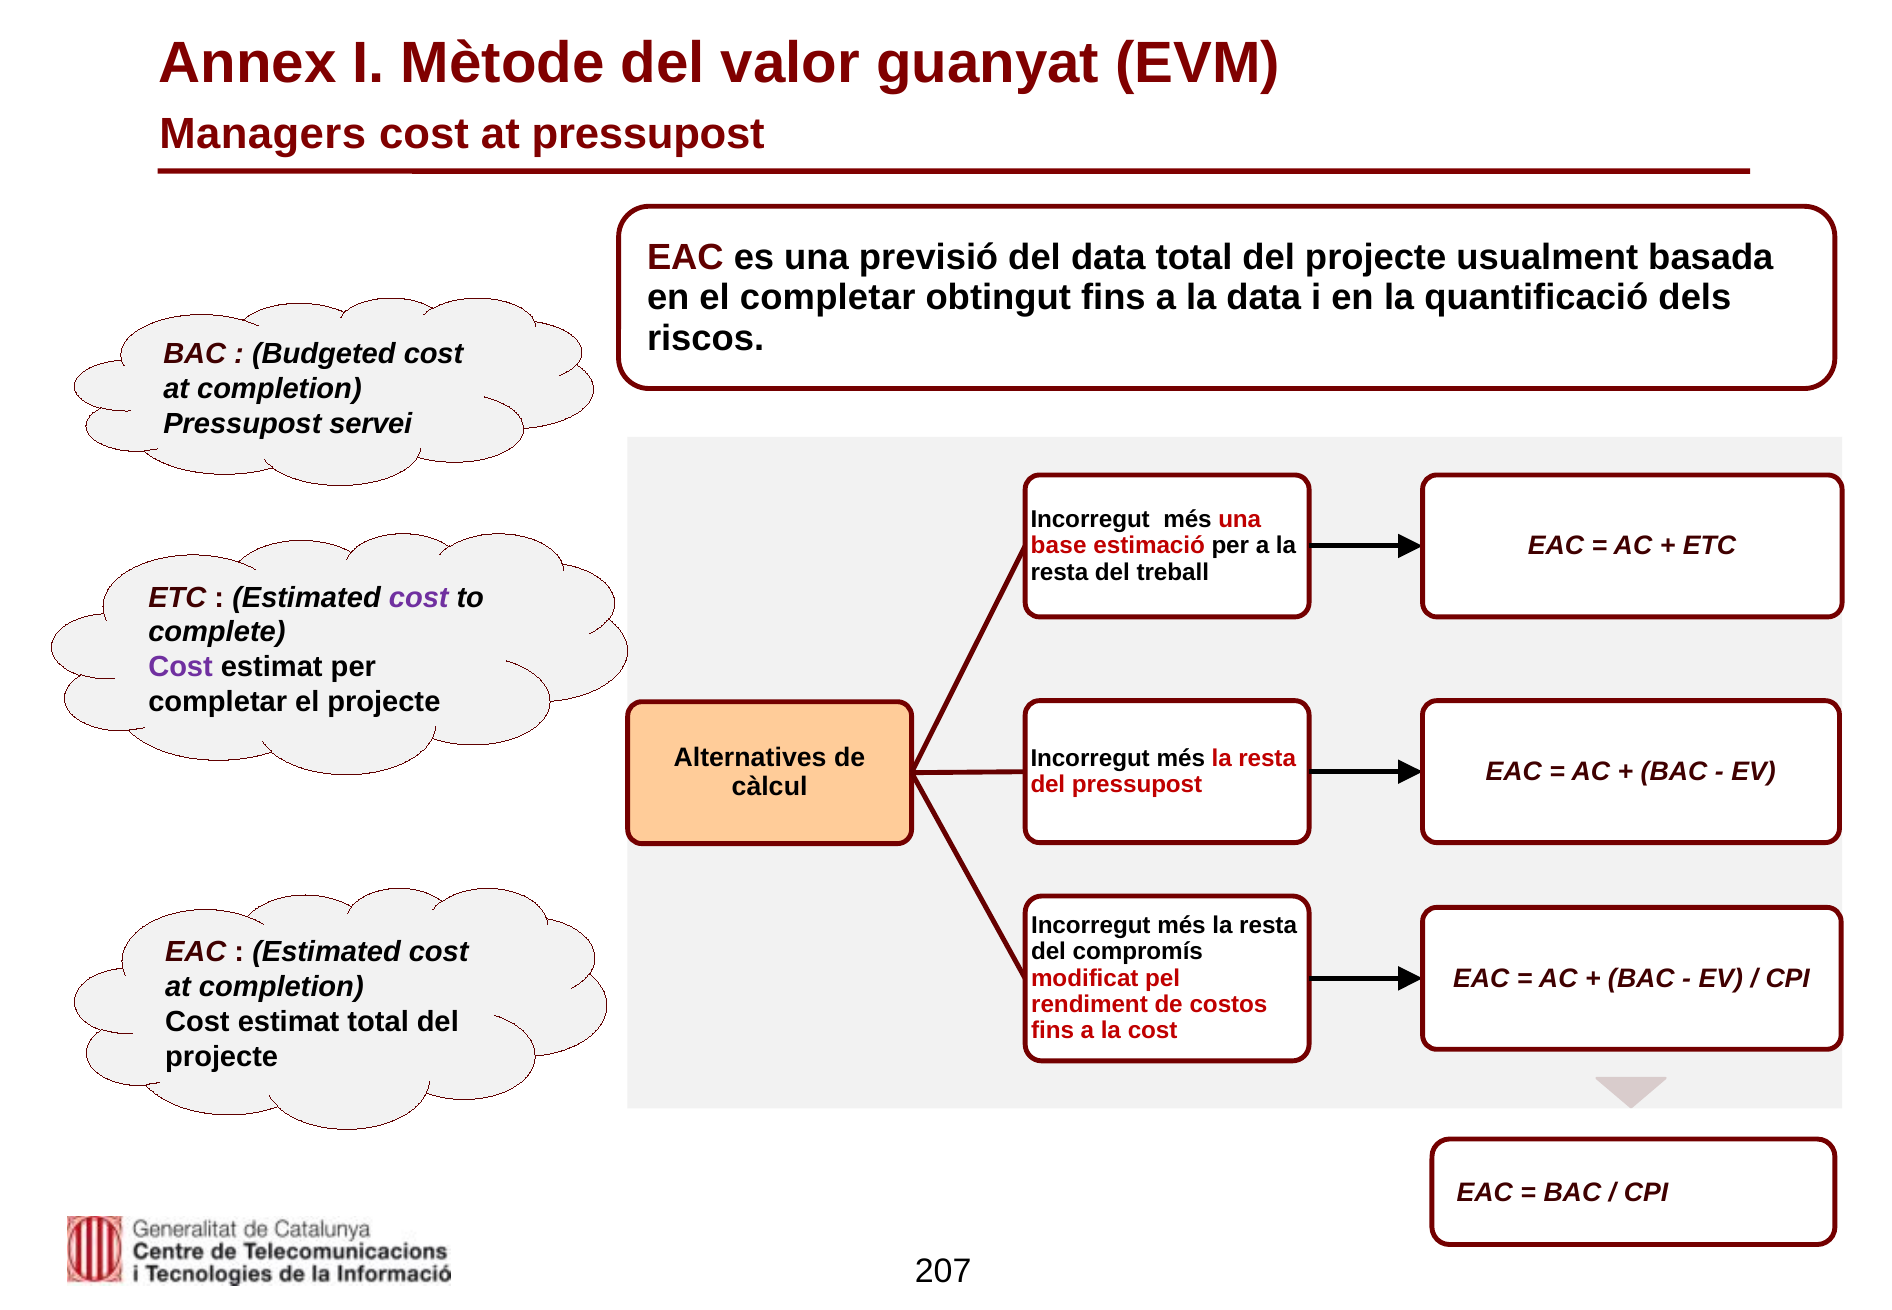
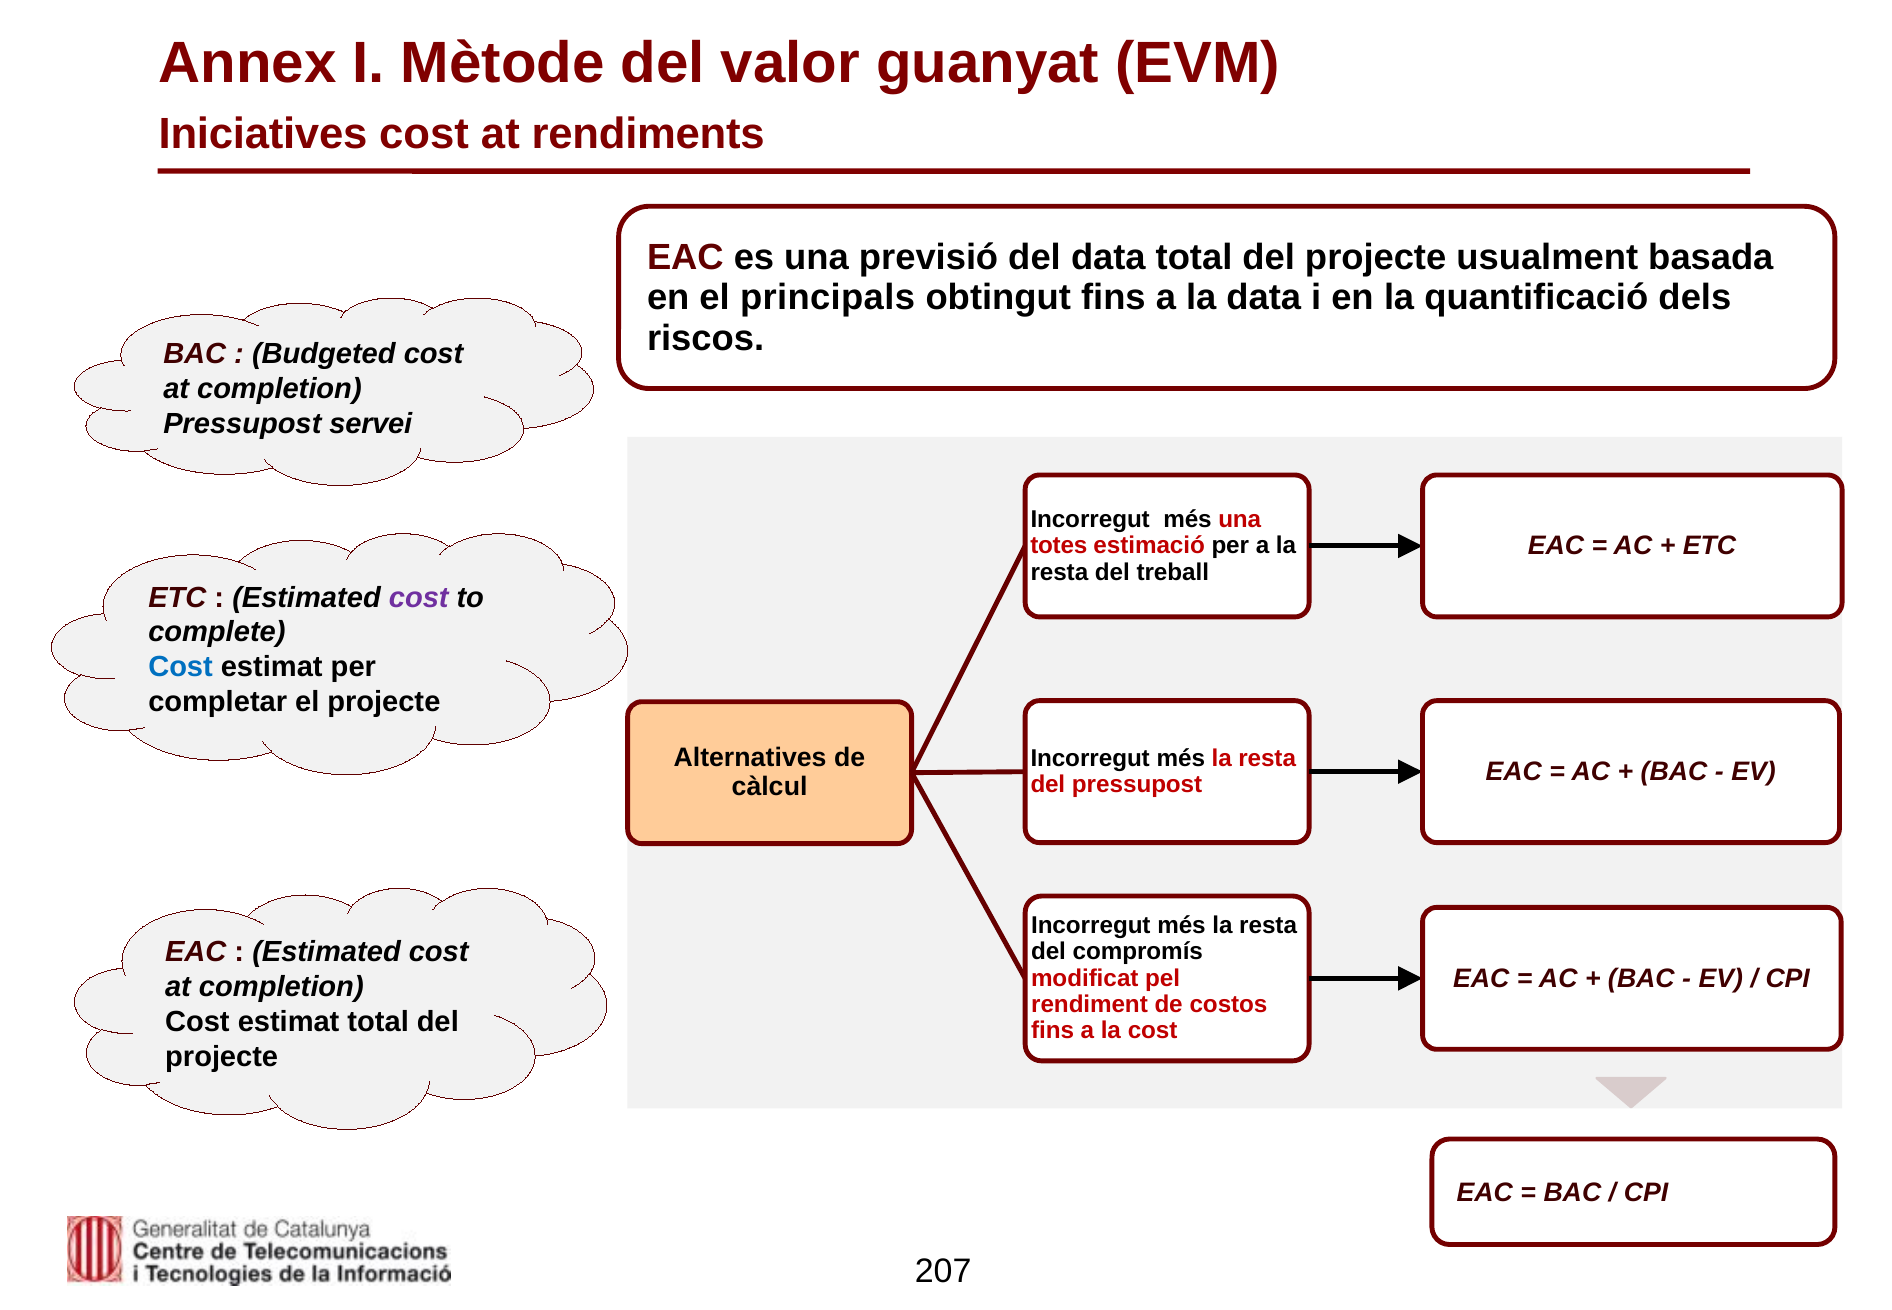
Managers: Managers -> Iniciatives (263, 134)
at pressupost: pressupost -> rendiments (648, 134)
el completar: completar -> principals (828, 298)
base: base -> totes (1059, 546)
Cost colour: purple -> blue (181, 667)
